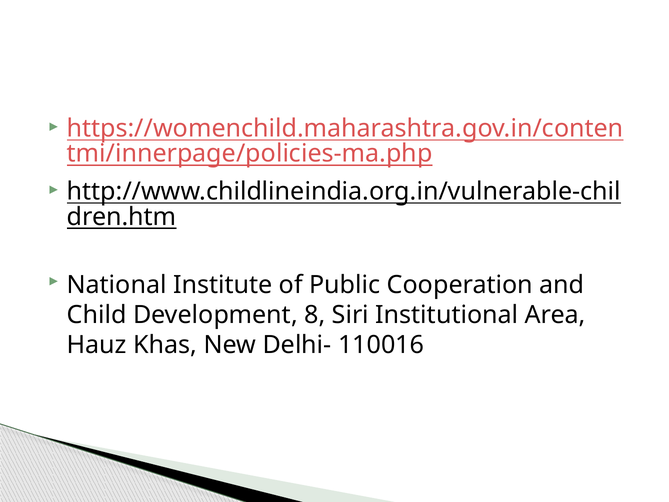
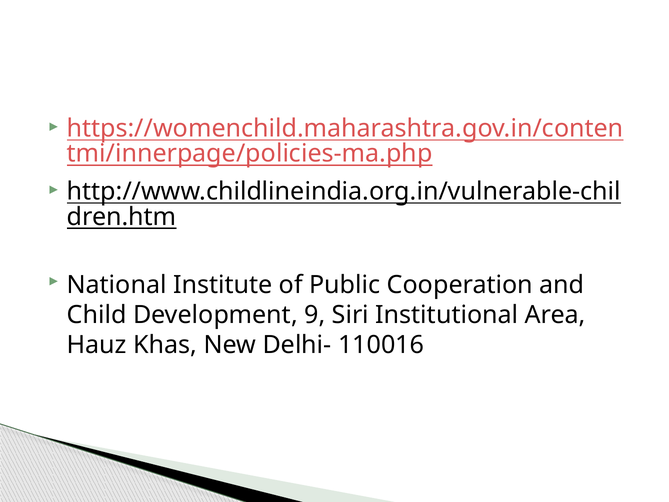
8: 8 -> 9 (315, 315)
